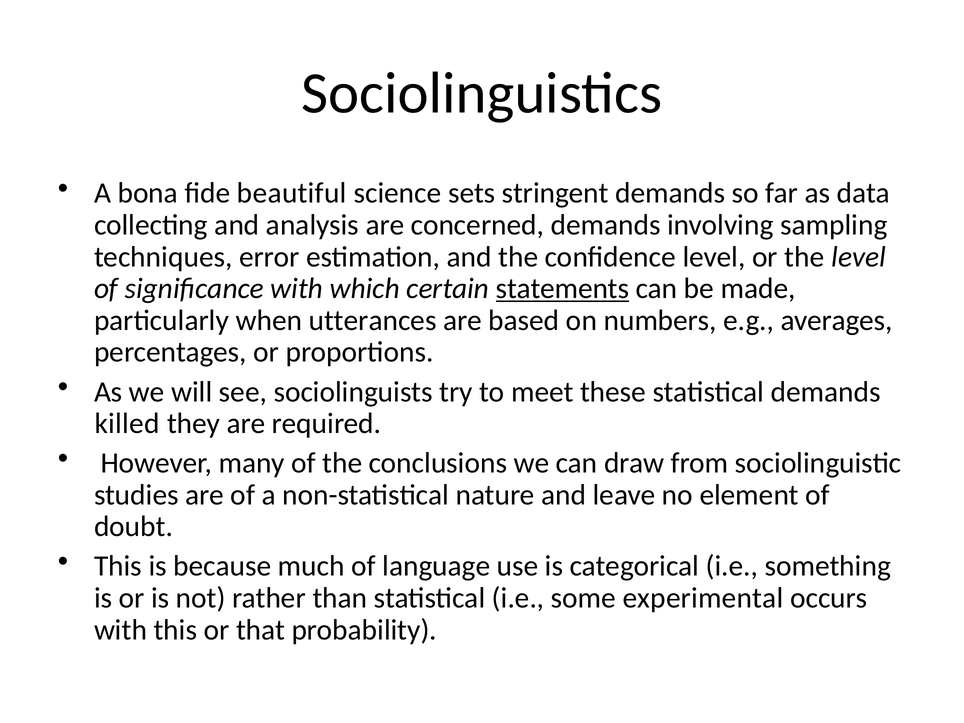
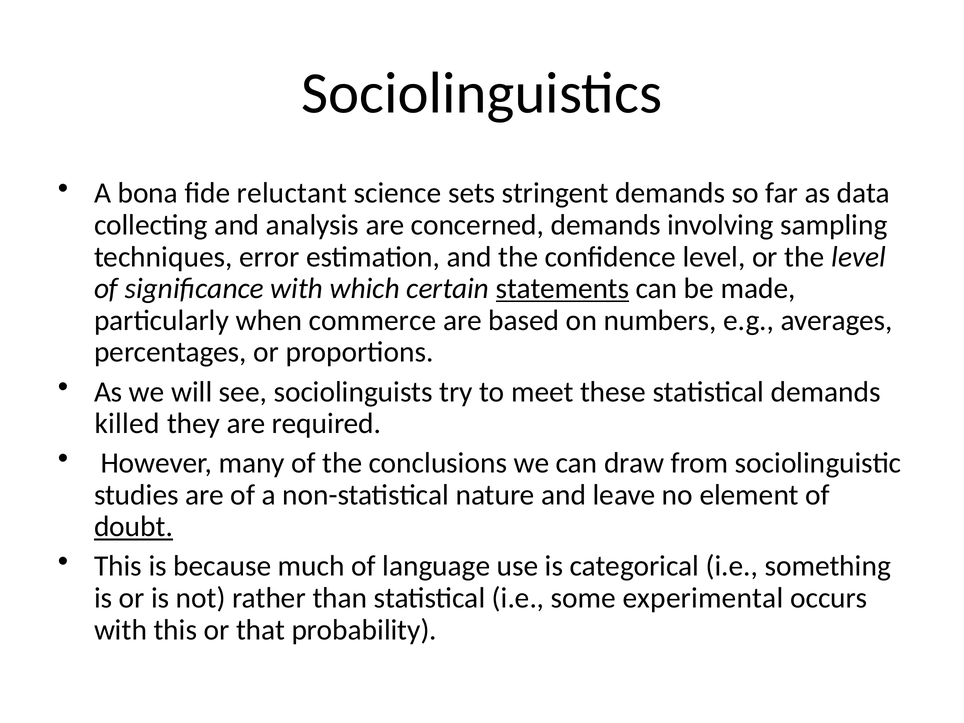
beautiful: beautiful -> reluctant (292, 193)
utterances: utterances -> commerce (373, 320)
doubt underline: none -> present (133, 527)
